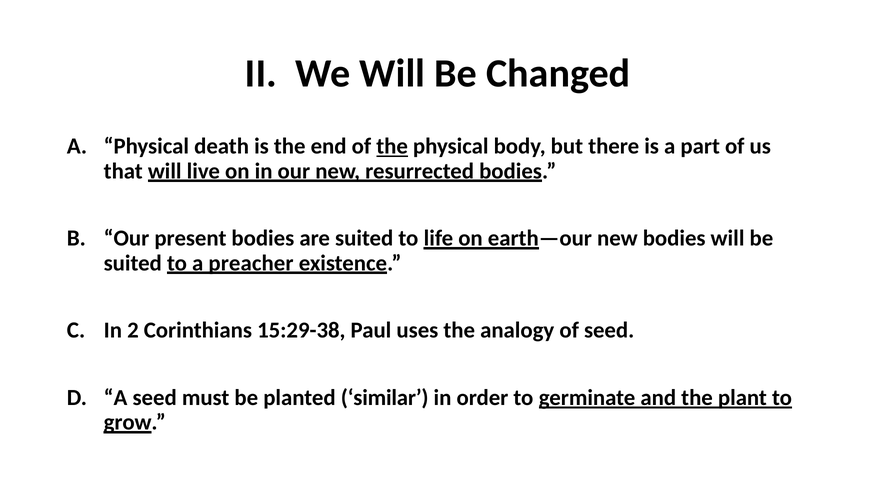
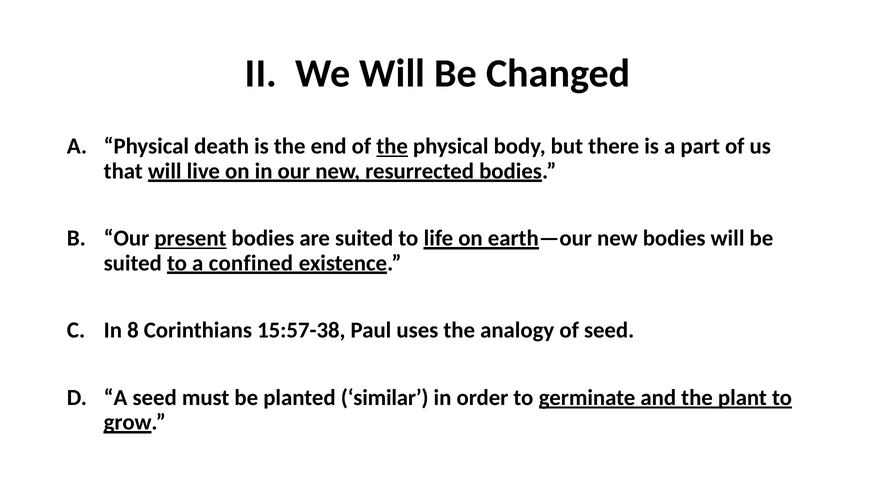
present underline: none -> present (190, 239)
preacher: preacher -> confined (251, 263)
2: 2 -> 8 (133, 331)
15:29-38: 15:29-38 -> 15:57-38 (301, 331)
